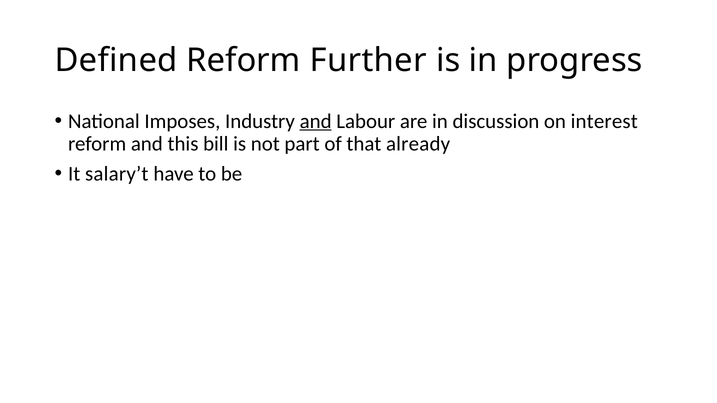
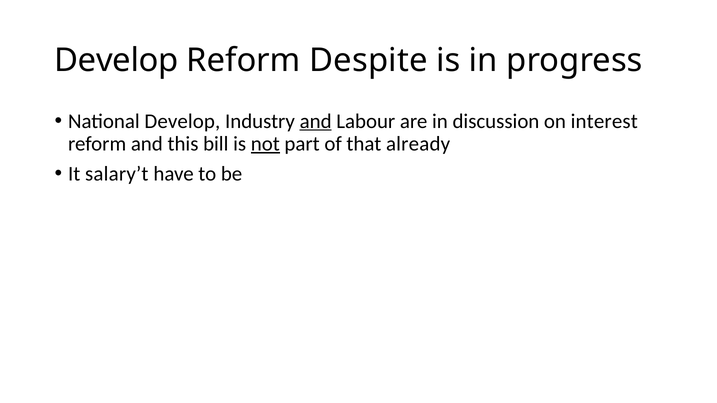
Defined: Defined -> Develop (116, 60)
Further: Further -> Despite (368, 60)
National Imposes: Imposes -> Develop (182, 121)
not underline: none -> present (265, 144)
